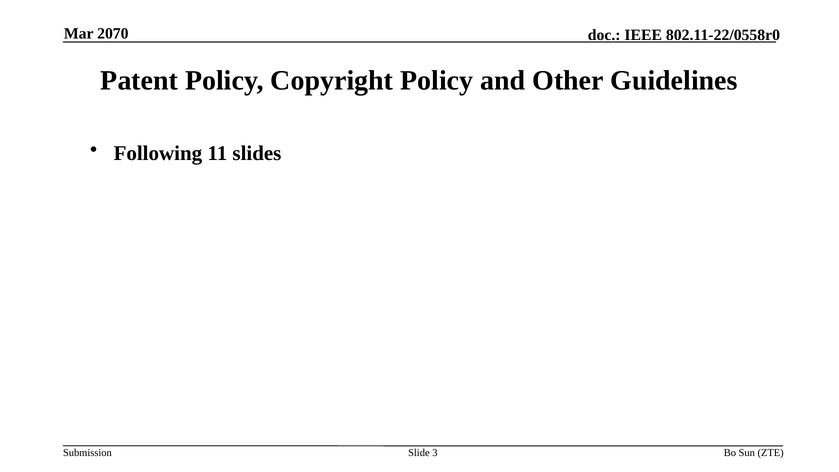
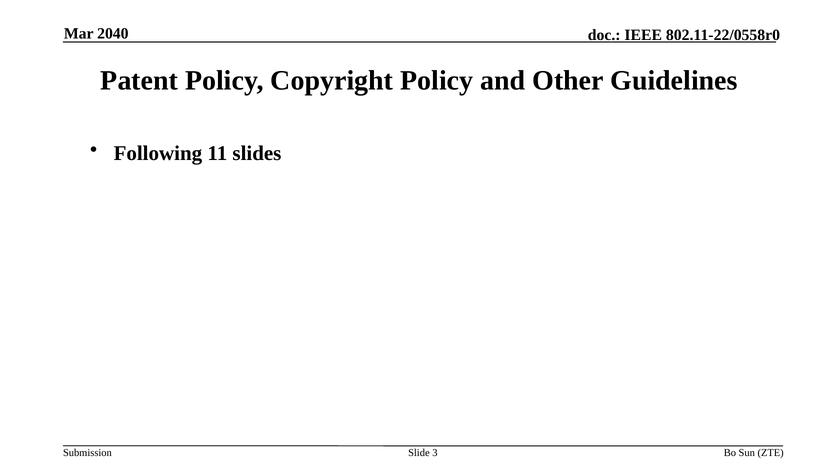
2070: 2070 -> 2040 (113, 33)
